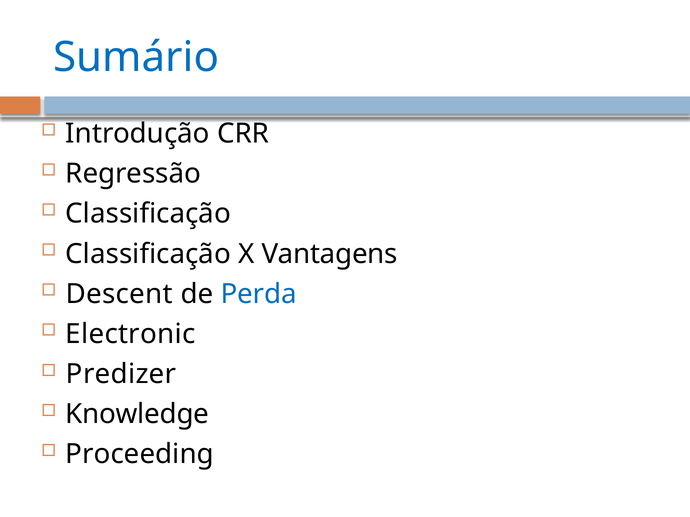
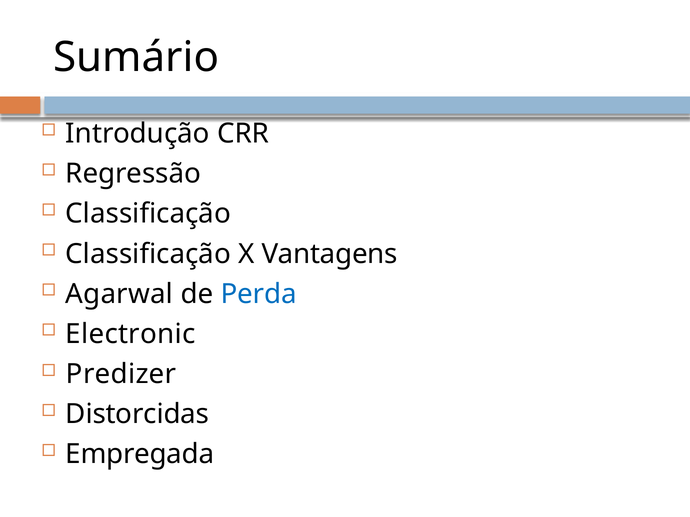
Sumário colour: blue -> black (136, 58)
Descent: Descent -> Agarwal (119, 294)
Knowledge: Knowledge -> Distorcidas (137, 414)
Proceeding: Proceeding -> Empregada (140, 455)
